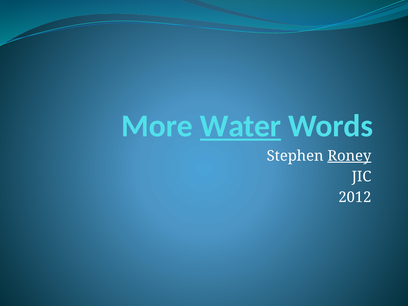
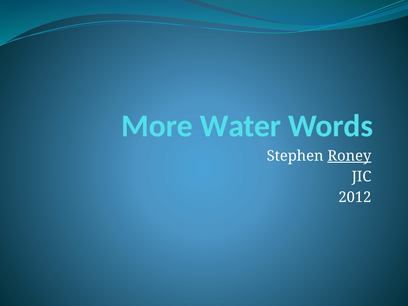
Water underline: present -> none (241, 126)
